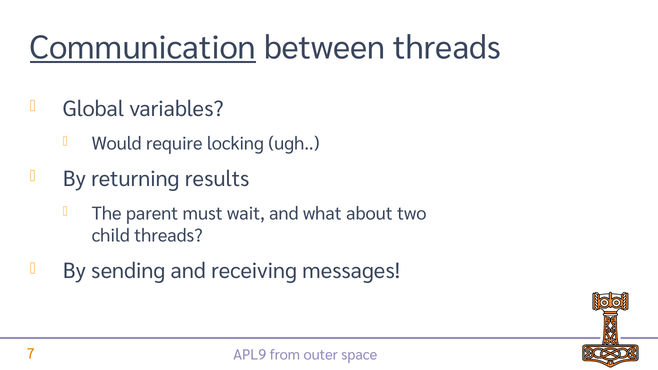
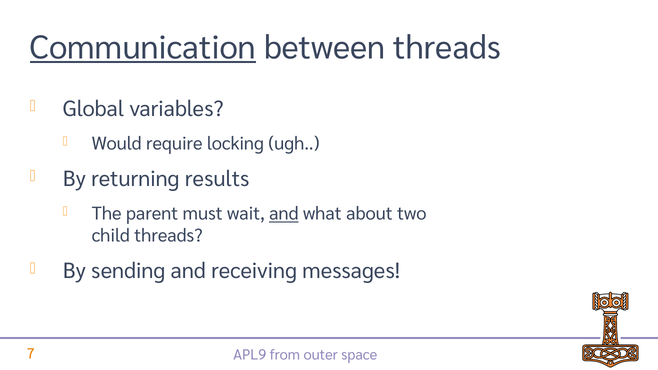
and underline: none -> present (284, 214)
